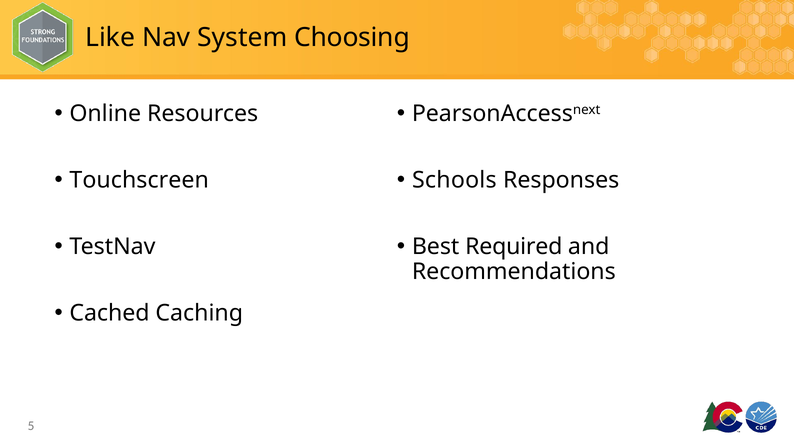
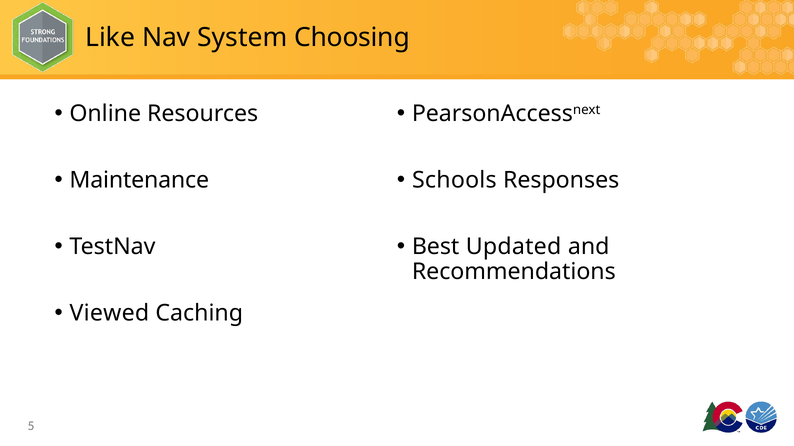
Touchscreen: Touchscreen -> Maintenance (139, 180)
Required: Required -> Updated (514, 247)
Cached: Cached -> Viewed (109, 313)
